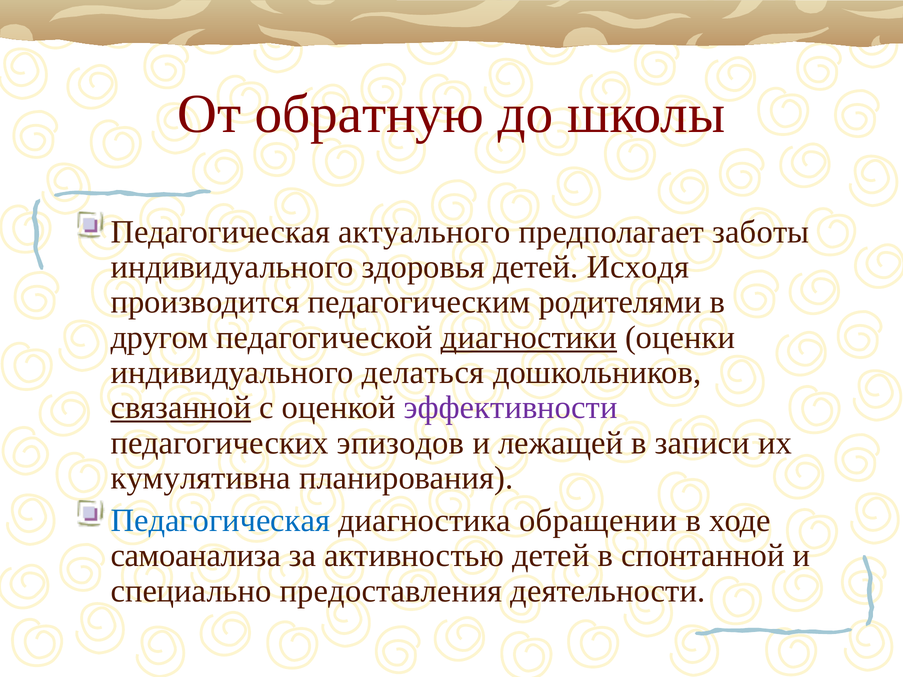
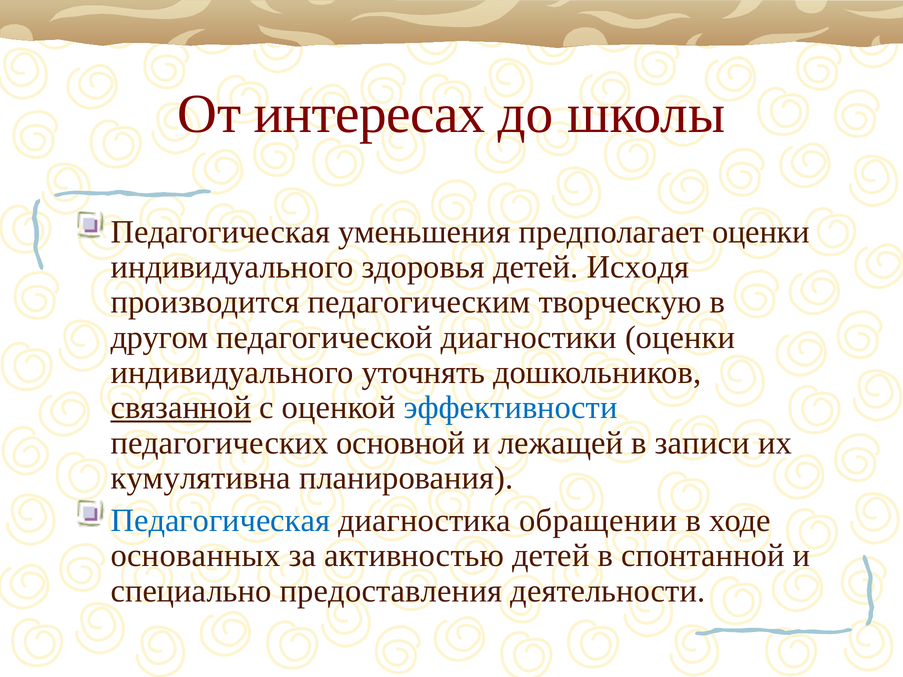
обратную: обратную -> интересах (370, 114)
актуального: актуального -> уменьшения (424, 232)
предполагает заботы: заботы -> оценки (761, 232)
родителями: родителями -> творческую (620, 302)
диагностики underline: present -> none (529, 337)
делаться: делаться -> уточнять (423, 373)
эффективности colour: purple -> blue (511, 408)
эпизодов: эпизодов -> основной (401, 443)
самоанализа: самоанализа -> основанных (196, 556)
